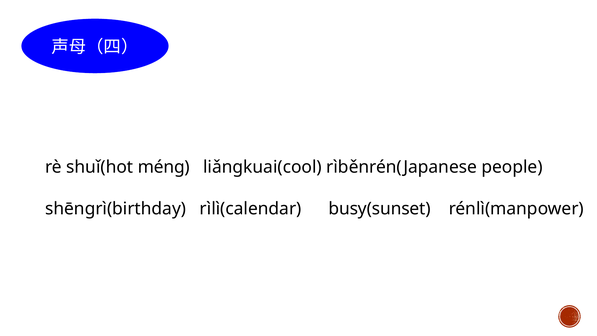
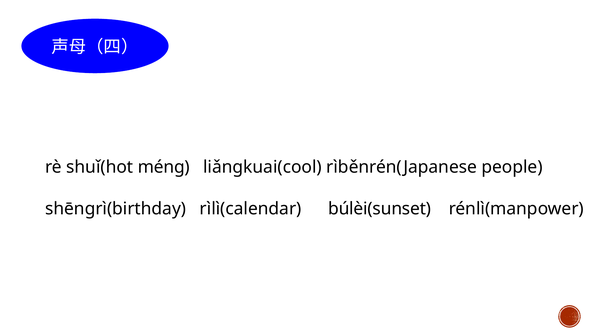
busy(sunset: busy(sunset -> búlèi(sunset (380, 209)
